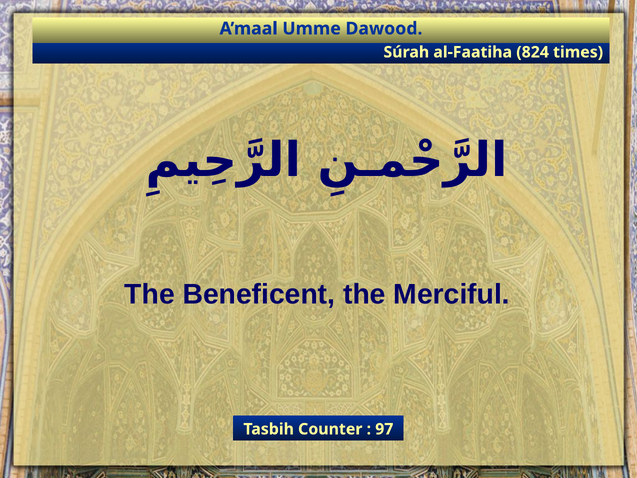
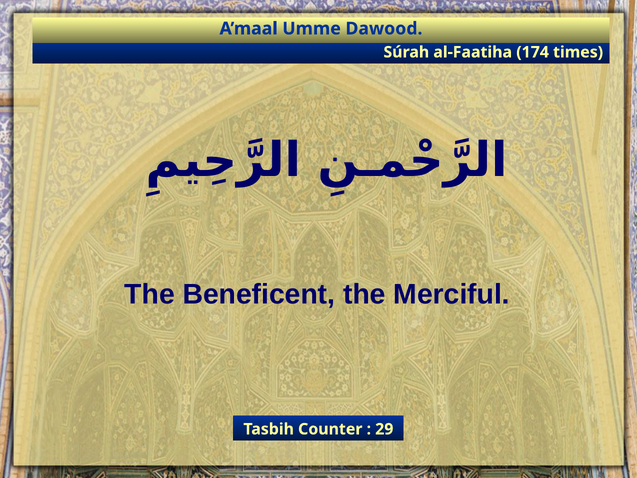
824: 824 -> 174 (533, 52)
97: 97 -> 29 (384, 429)
